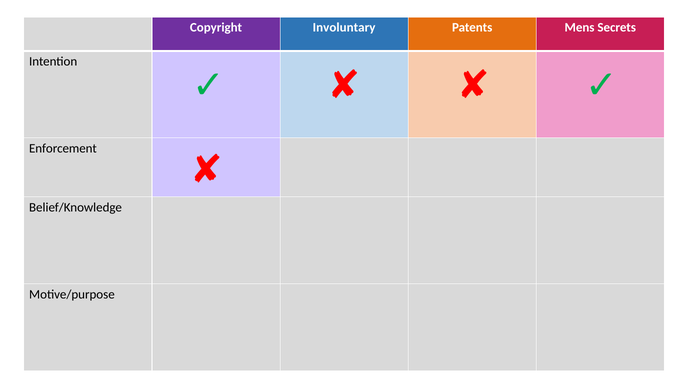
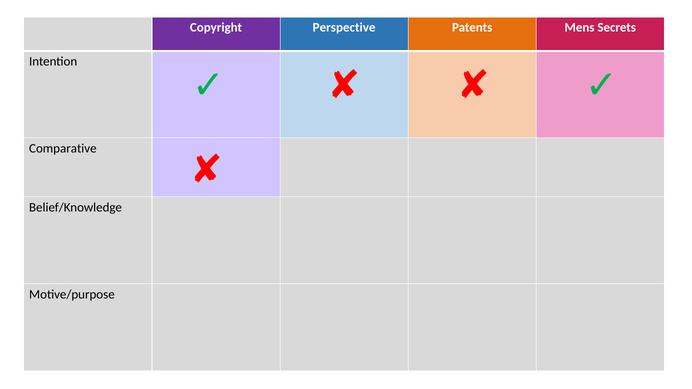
Involuntary: Involuntary -> Perspective (344, 28)
Enforcement: Enforcement -> Comparative (63, 149)
